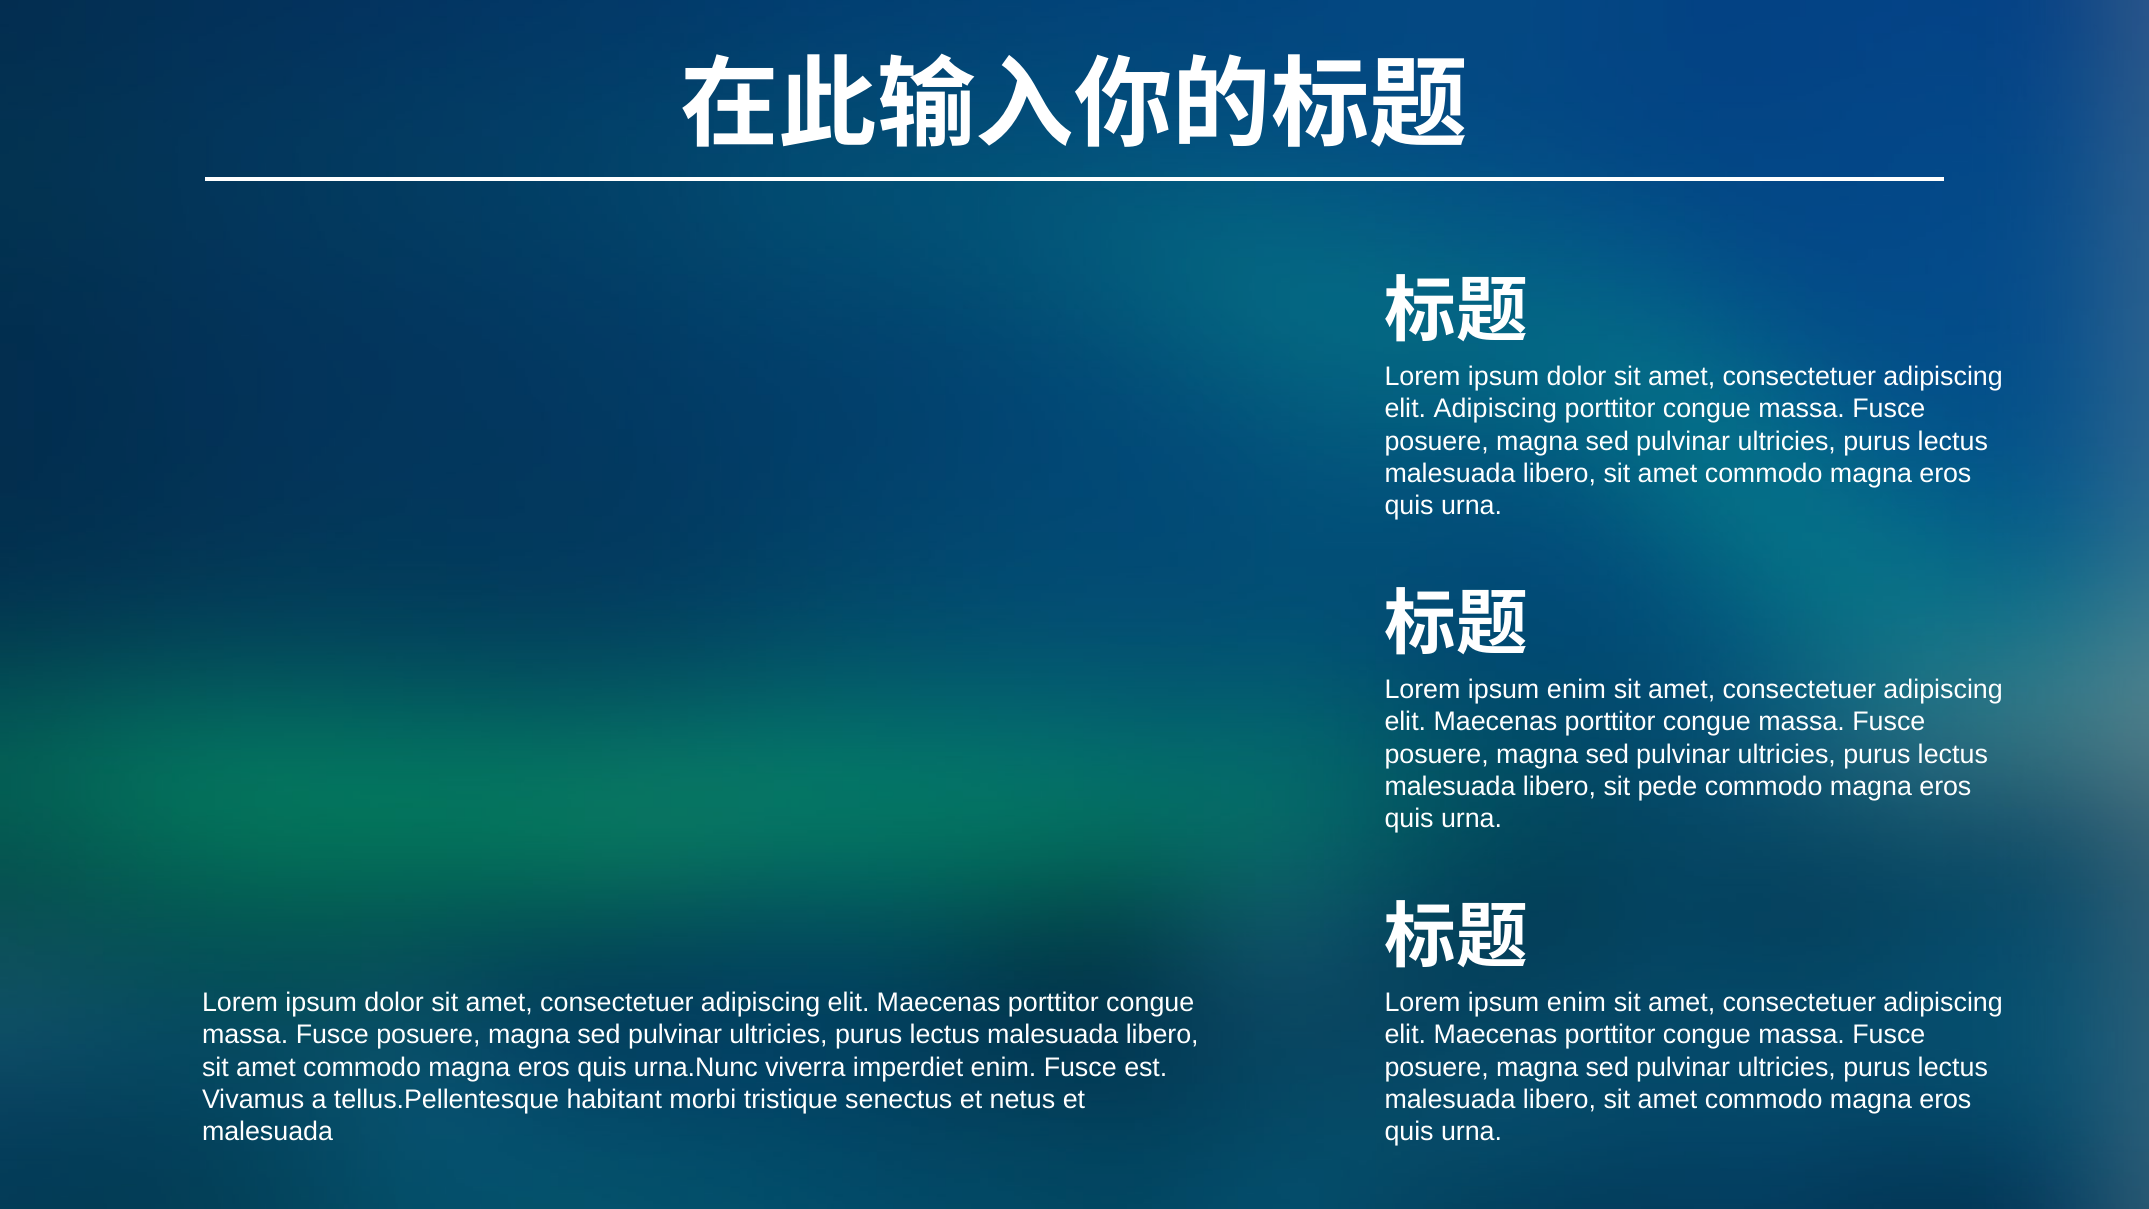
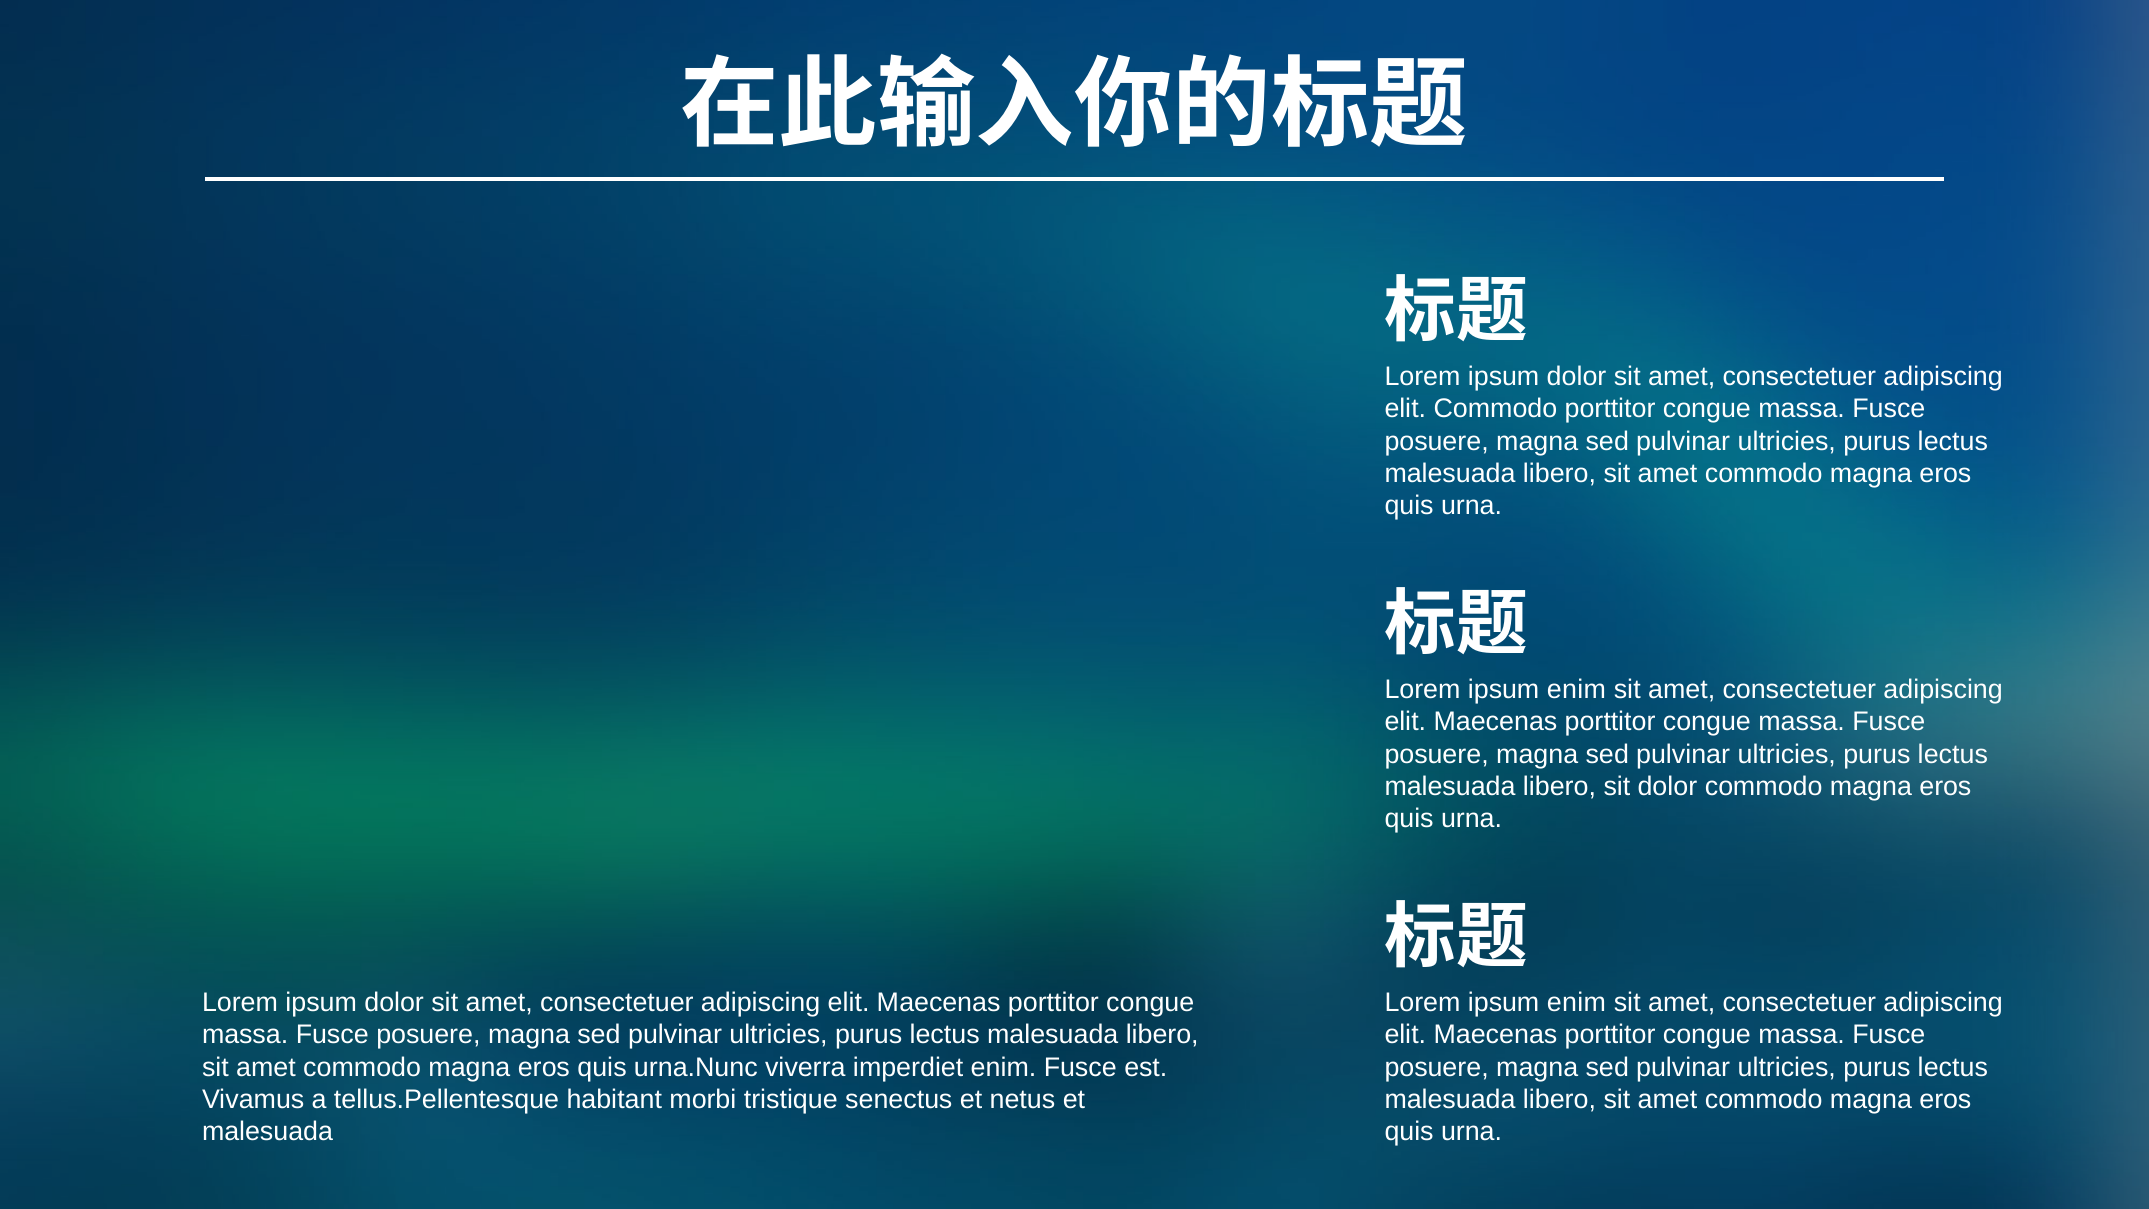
elit Adipiscing: Adipiscing -> Commodo (1495, 409)
sit pede: pede -> dolor (1667, 786)
